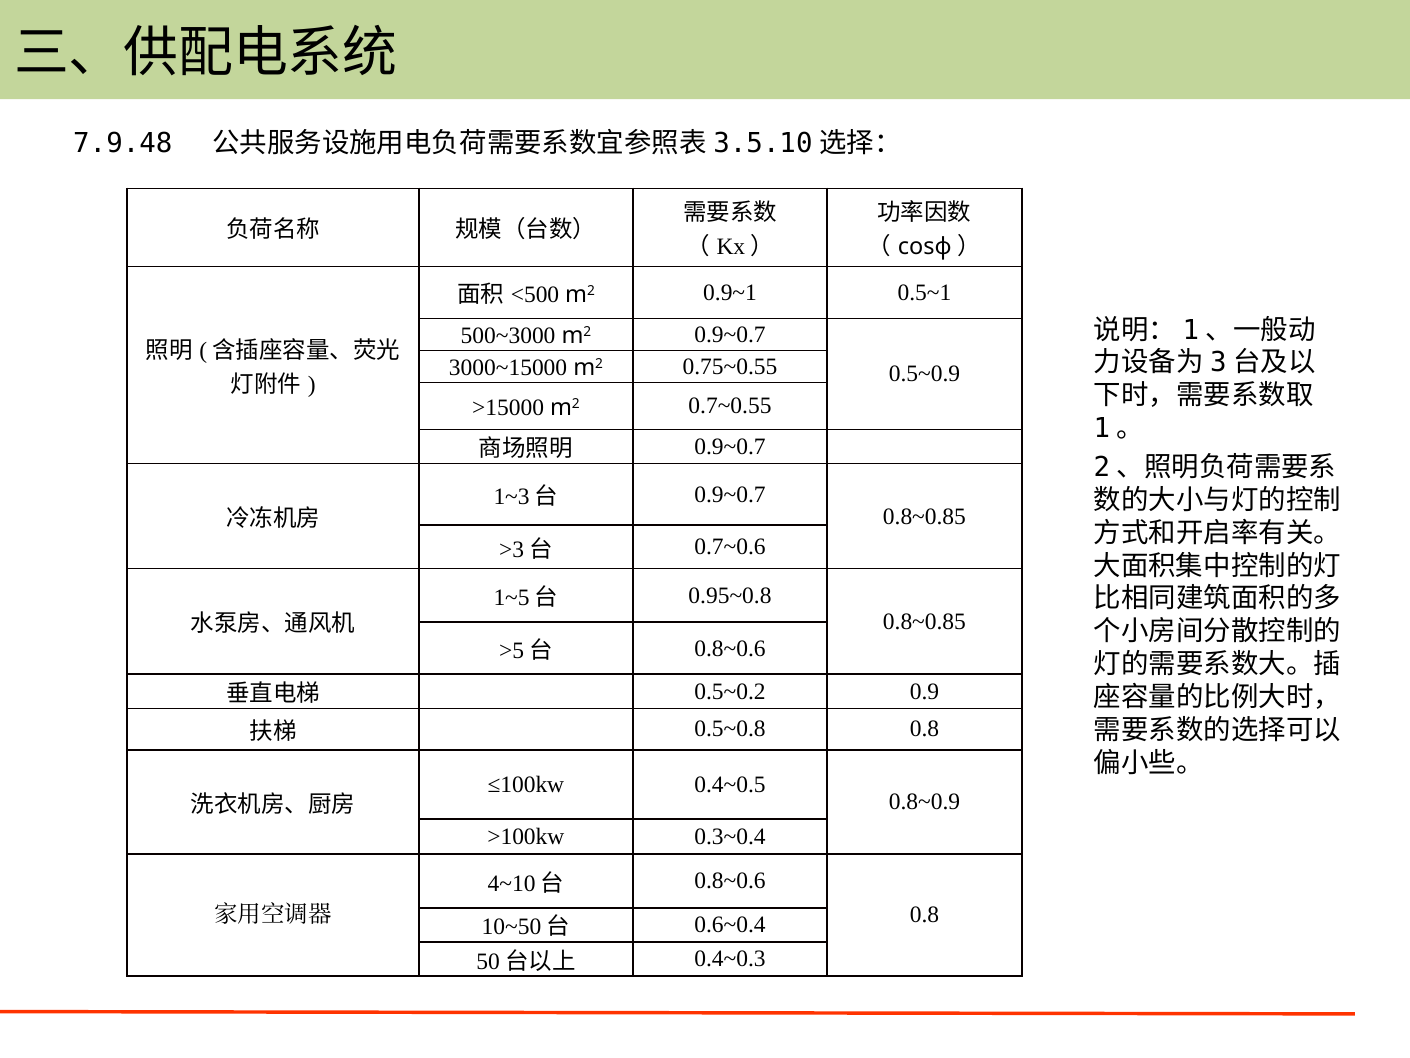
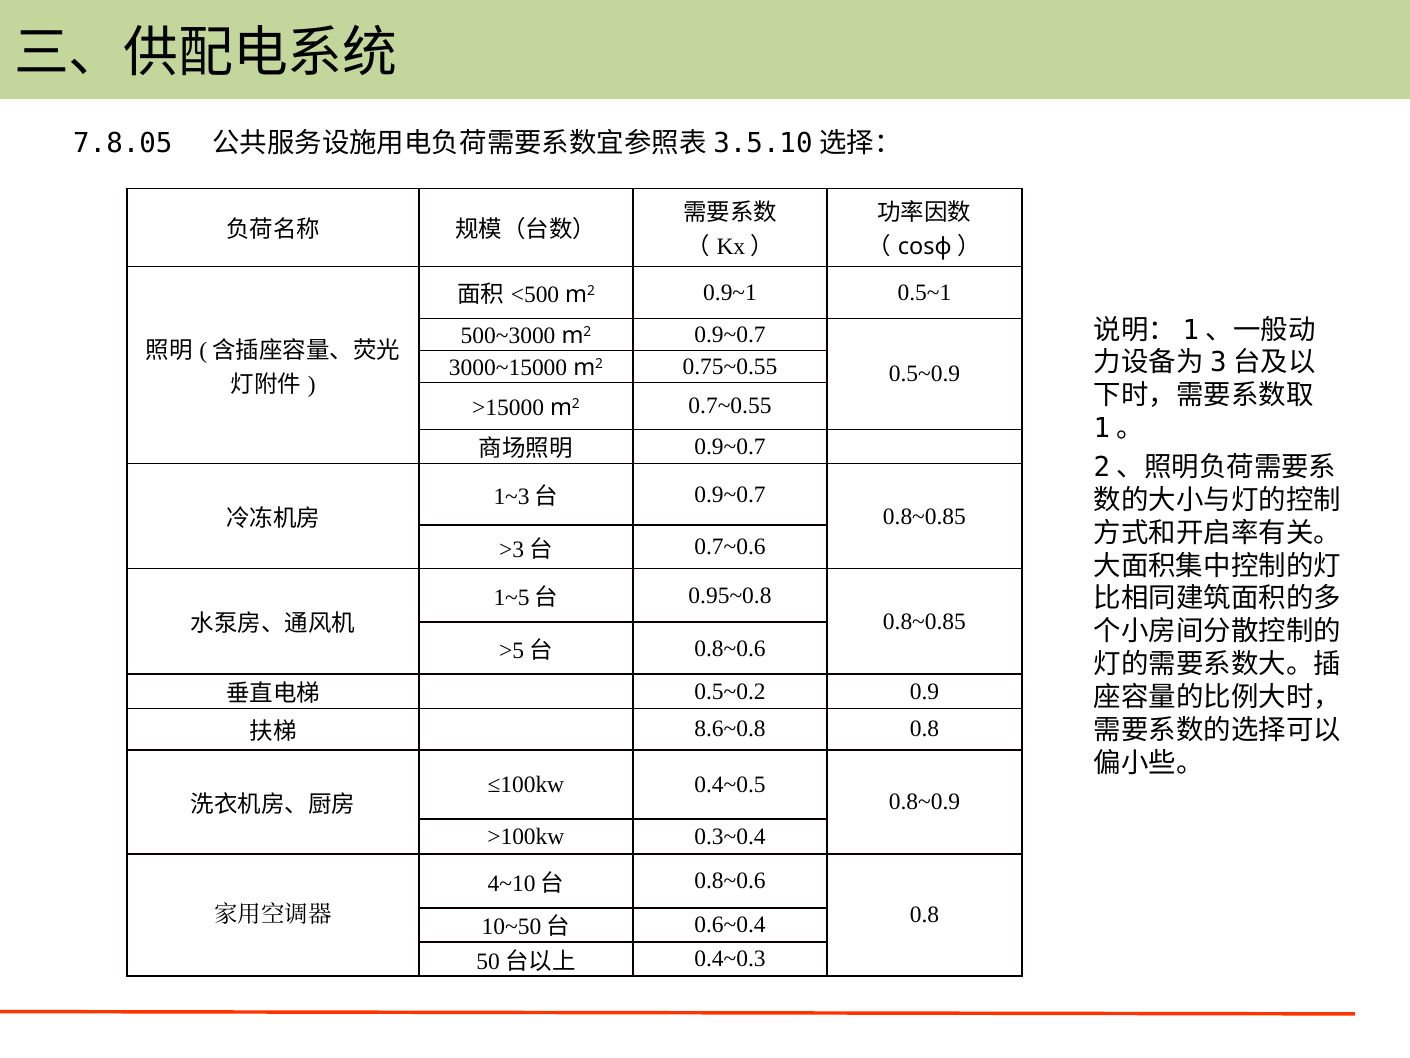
7.9.48: 7.9.48 -> 7.8.05 (123, 144)
0.5~0.8: 0.5~0.8 -> 8.6~0.8 (730, 729)
